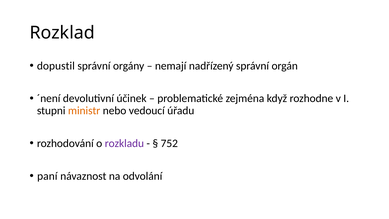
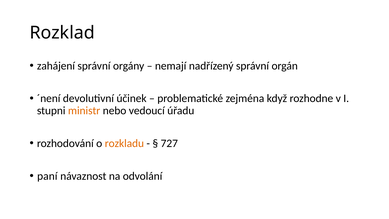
dopustil: dopustil -> zahájení (56, 66)
rozkladu colour: purple -> orange (124, 143)
752: 752 -> 727 (169, 143)
